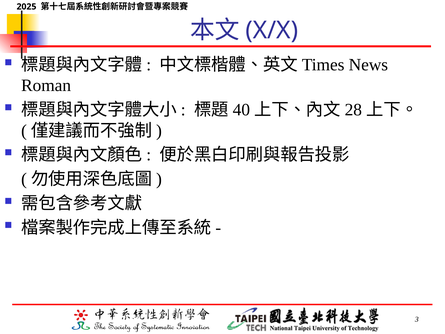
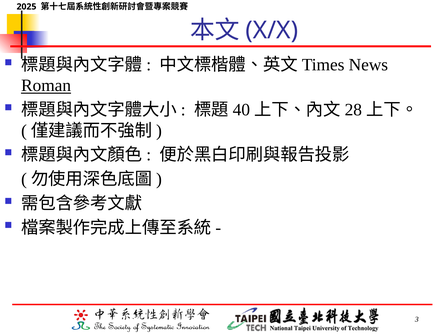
Roman underline: none -> present (46, 86)
